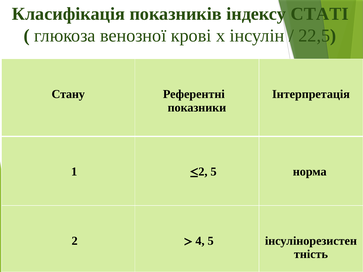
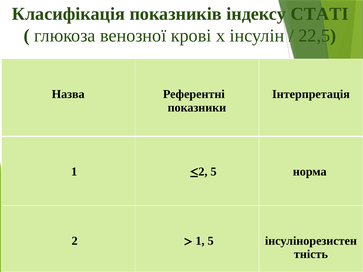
Стану: Стану -> Назва (68, 94)
4: 4 -> 1 (200, 241)
